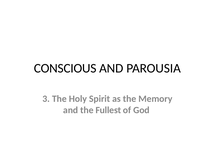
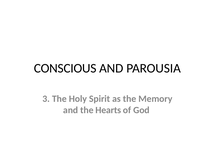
Fullest: Fullest -> Hearts (108, 110)
